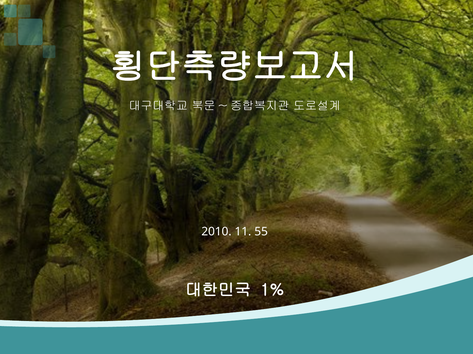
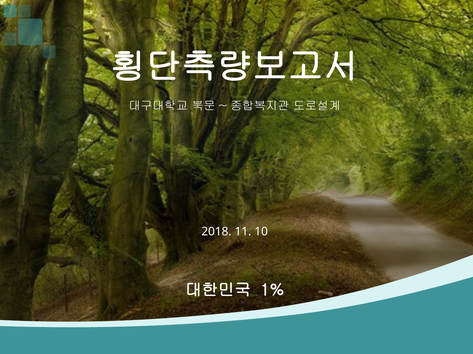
2010: 2010 -> 2018 (216, 232)
55: 55 -> 10 (261, 232)
